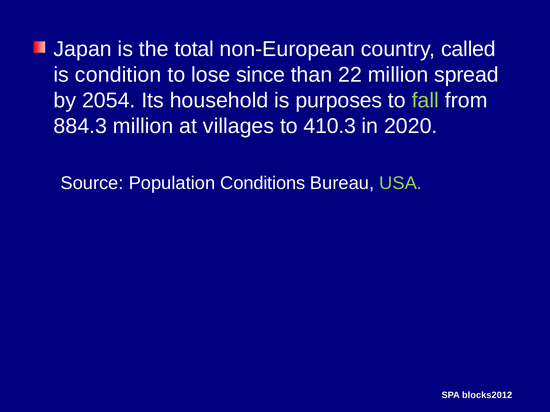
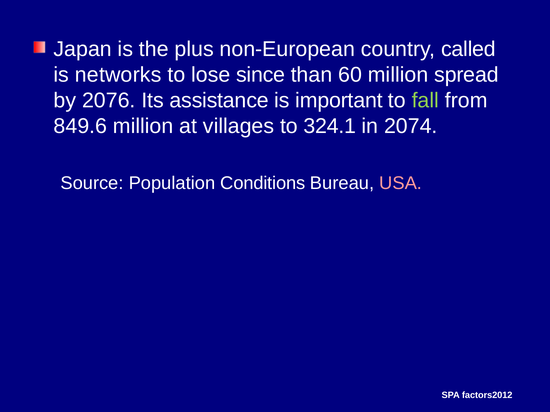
total: total -> plus (194, 49)
condition: condition -> networks (118, 75)
22: 22 -> 60 (350, 75)
2054: 2054 -> 2076 (109, 101)
household: household -> assistance (219, 101)
purposes: purposes -> important (339, 101)
884.3: 884.3 -> 849.6 (80, 126)
410.3: 410.3 -> 324.1 (330, 126)
2020: 2020 -> 2074 (411, 126)
USA colour: light green -> pink (401, 183)
blocks2012: blocks2012 -> factors2012 (487, 396)
